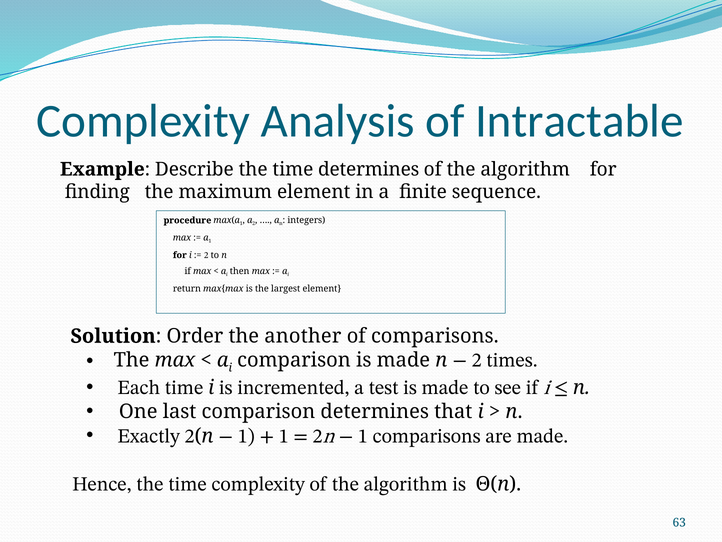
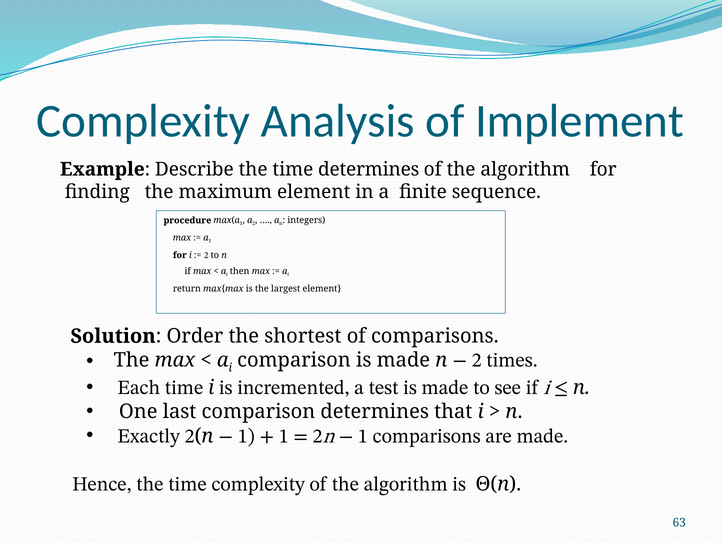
Intractable: Intractable -> Implement (579, 121)
another: another -> shortest (303, 336)
